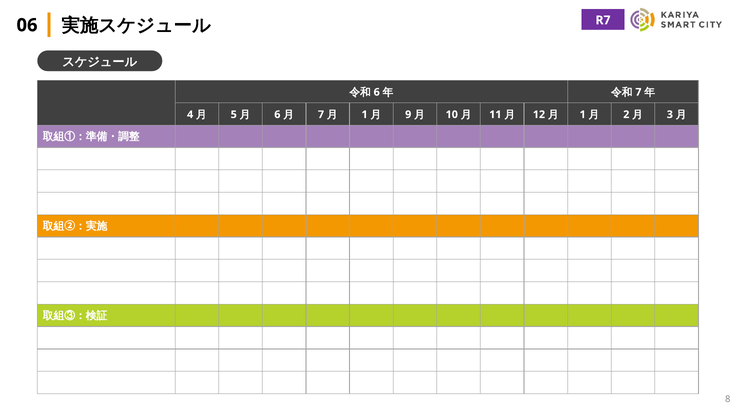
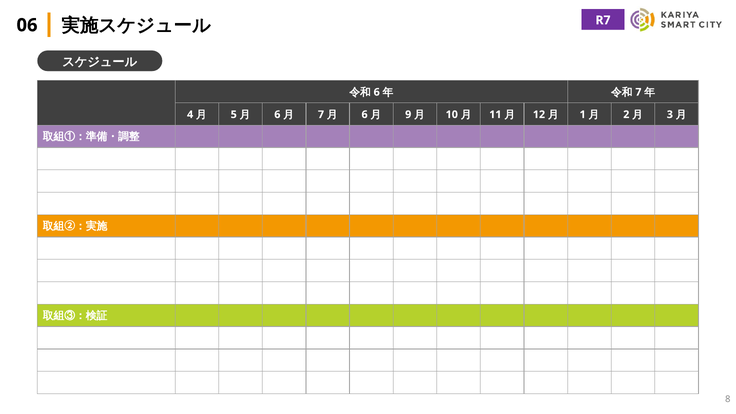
1: 1 -> 6 (365, 115)
